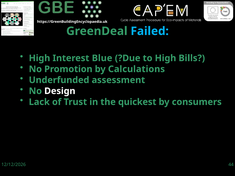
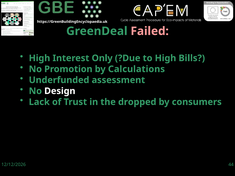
Failed colour: light blue -> pink (150, 31)
Blue: Blue -> Only (102, 58)
quickest: quickest -> dropped (137, 102)
